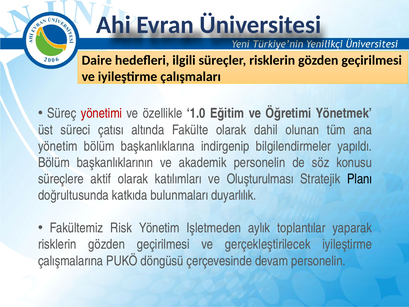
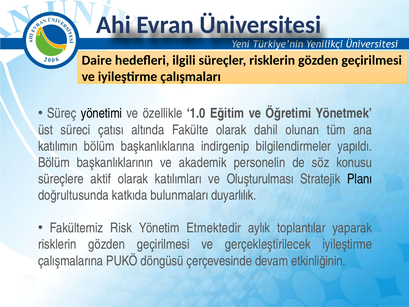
yönetimi colour: red -> black (101, 113)
yönetim: yönetim -> katılımın (58, 146)
Işletmeden: Işletmeden -> Etmektedir (214, 228)
devam personelin: personelin -> etkinliğinin (319, 261)
